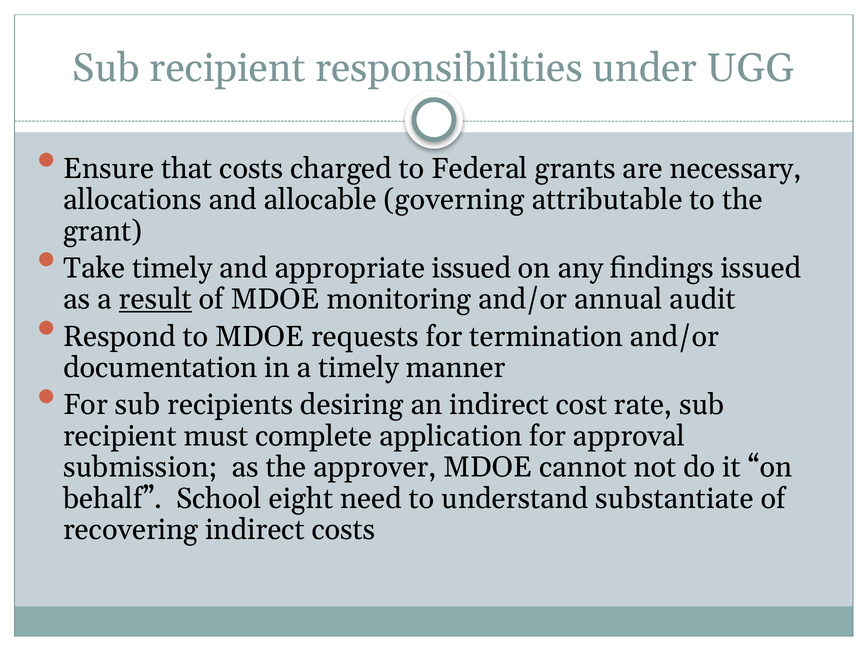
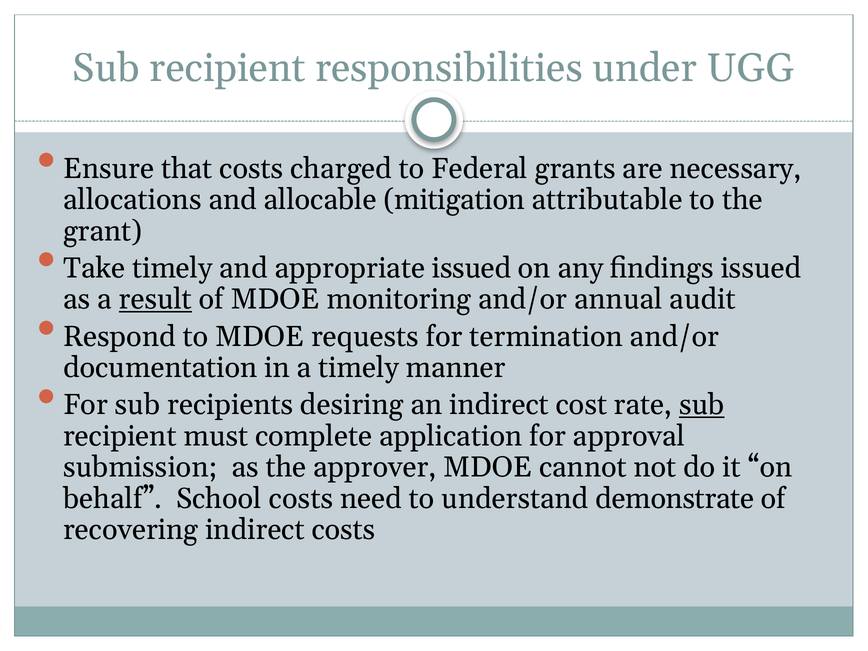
governing: governing -> mitigation (454, 200)
sub underline: none -> present (702, 405)
School eight: eight -> costs (301, 499)
substantiate: substantiate -> demonstrate (675, 499)
